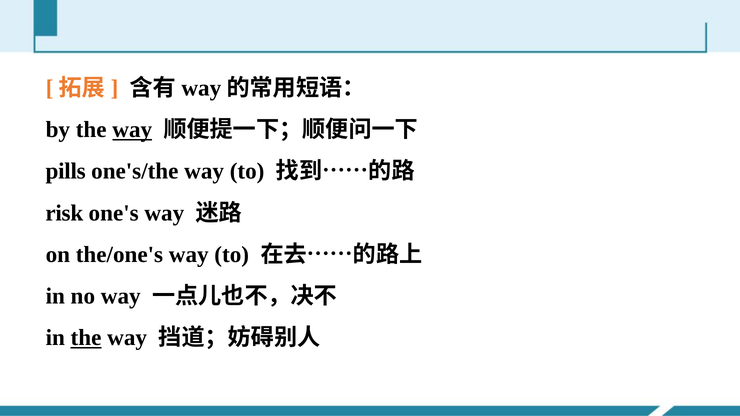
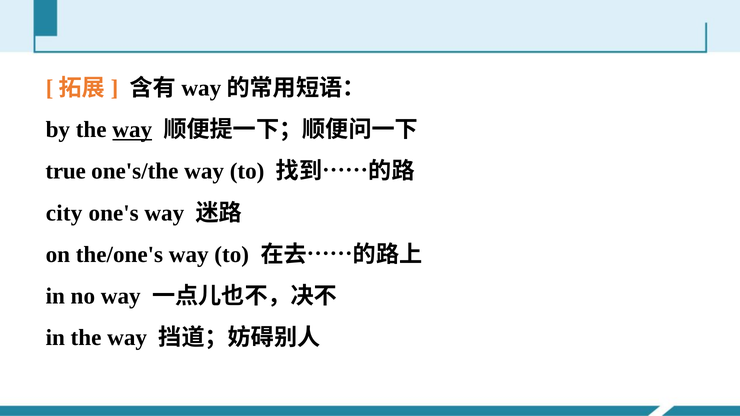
pills: pills -> true (66, 171)
risk: risk -> city (64, 213)
the underline: present -> none (86, 338)
